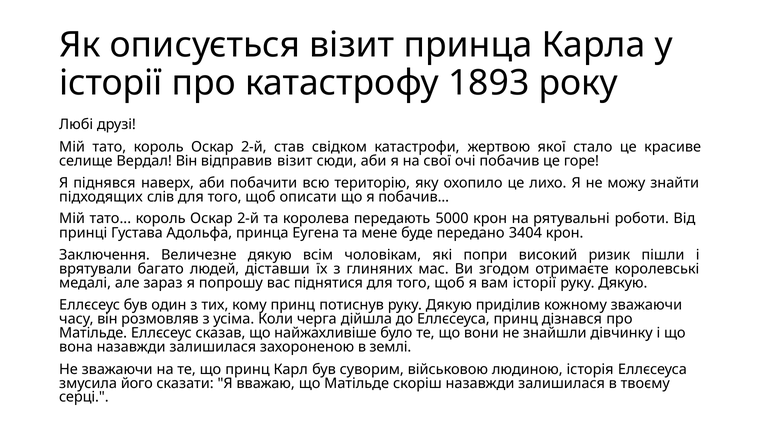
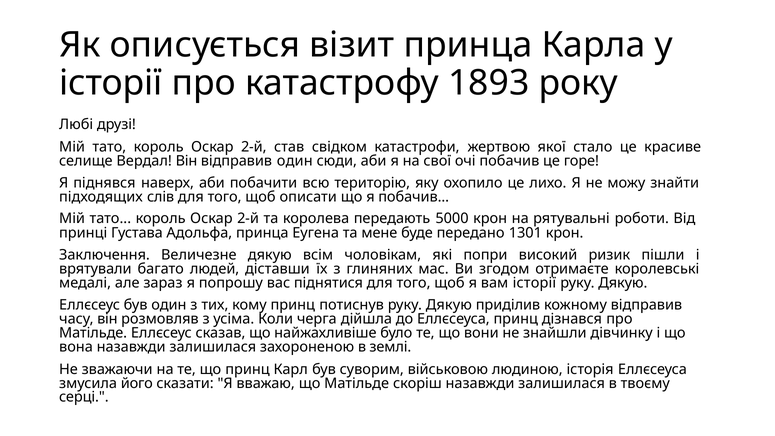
відправив візит: візит -> один (295, 161)
3404: 3404 -> 1301 (525, 233)
кожному зважаючи: зважаючи -> відправив (646, 305)
